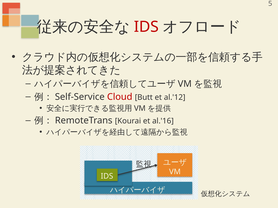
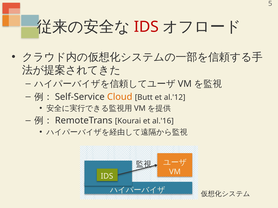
Cloud colour: red -> orange (120, 97)
